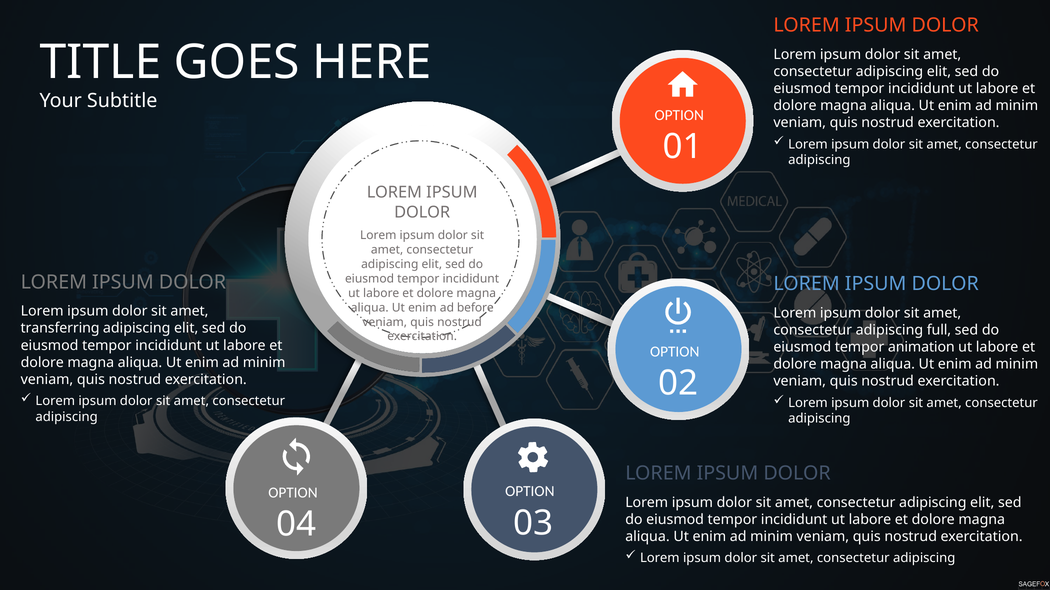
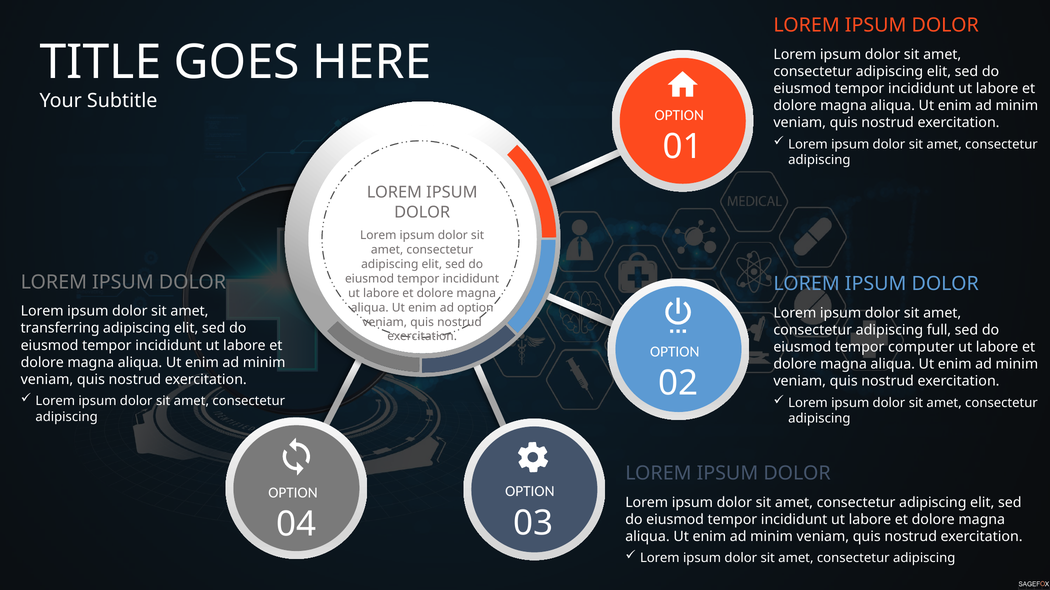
ad before: before -> option (475, 308)
animation: animation -> computer (921, 348)
